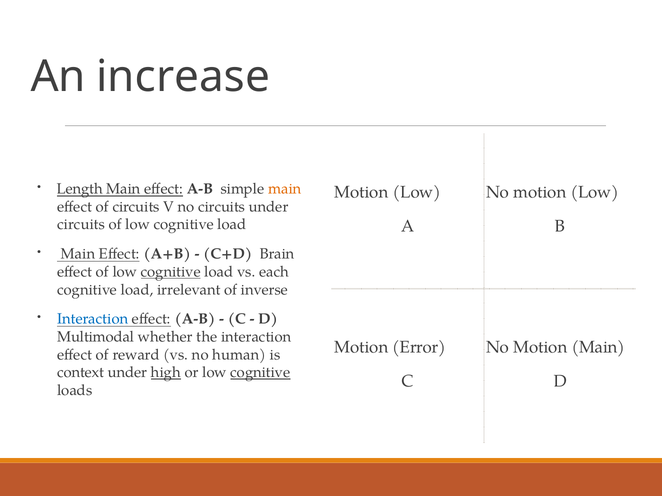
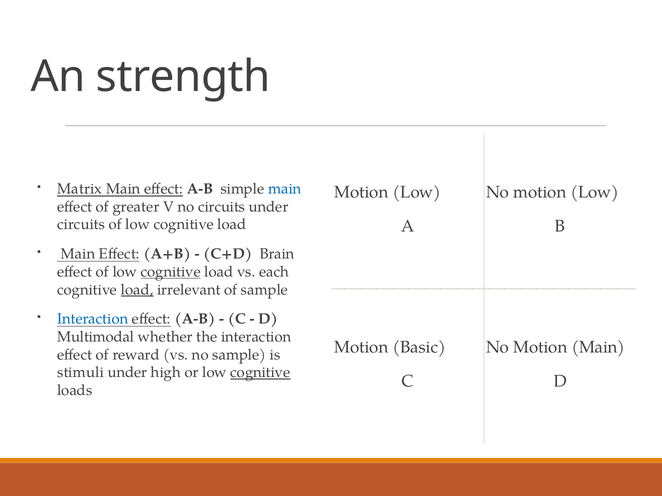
increase: increase -> strength (183, 77)
Length: Length -> Matrix (80, 189)
main colour: orange -> blue (285, 189)
of circuits: circuits -> greater (136, 207)
load underline: none -> present (137, 290)
of inverse: inverse -> sample (264, 290)
Error: Error -> Basic (419, 348)
no human: human -> sample (239, 355)
context: context -> stimuli (80, 373)
high underline: present -> none (166, 373)
